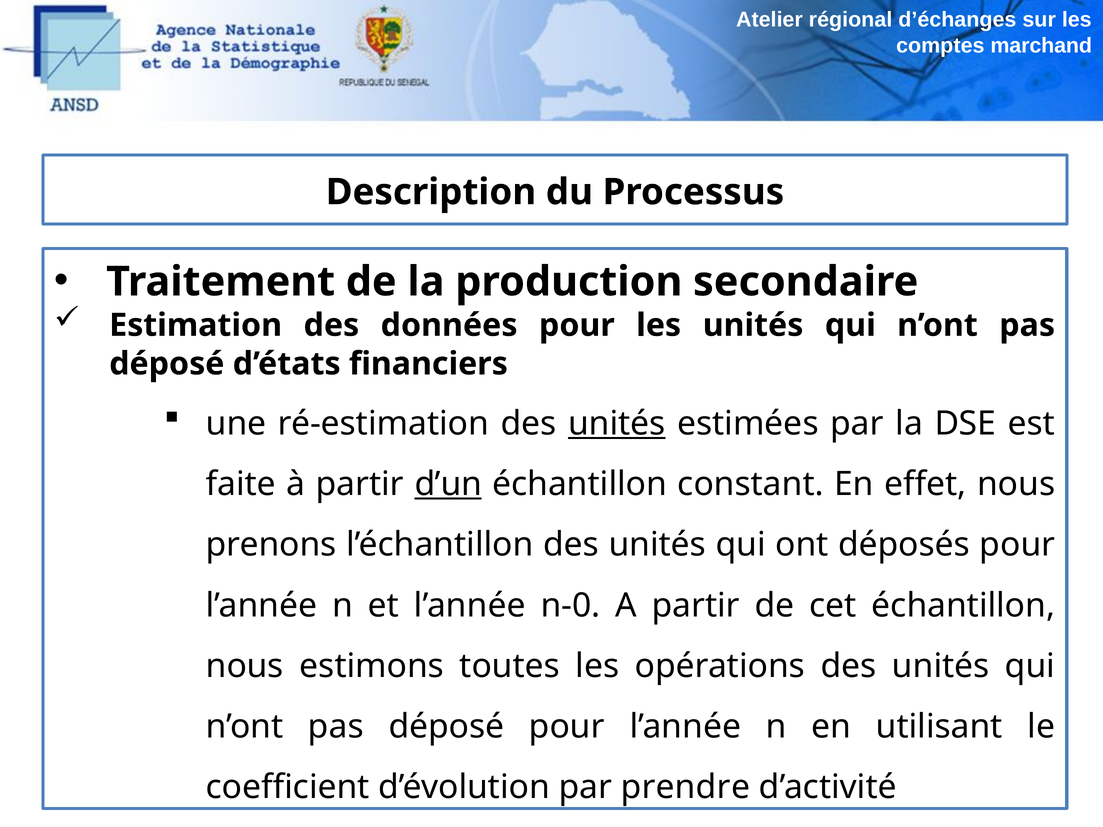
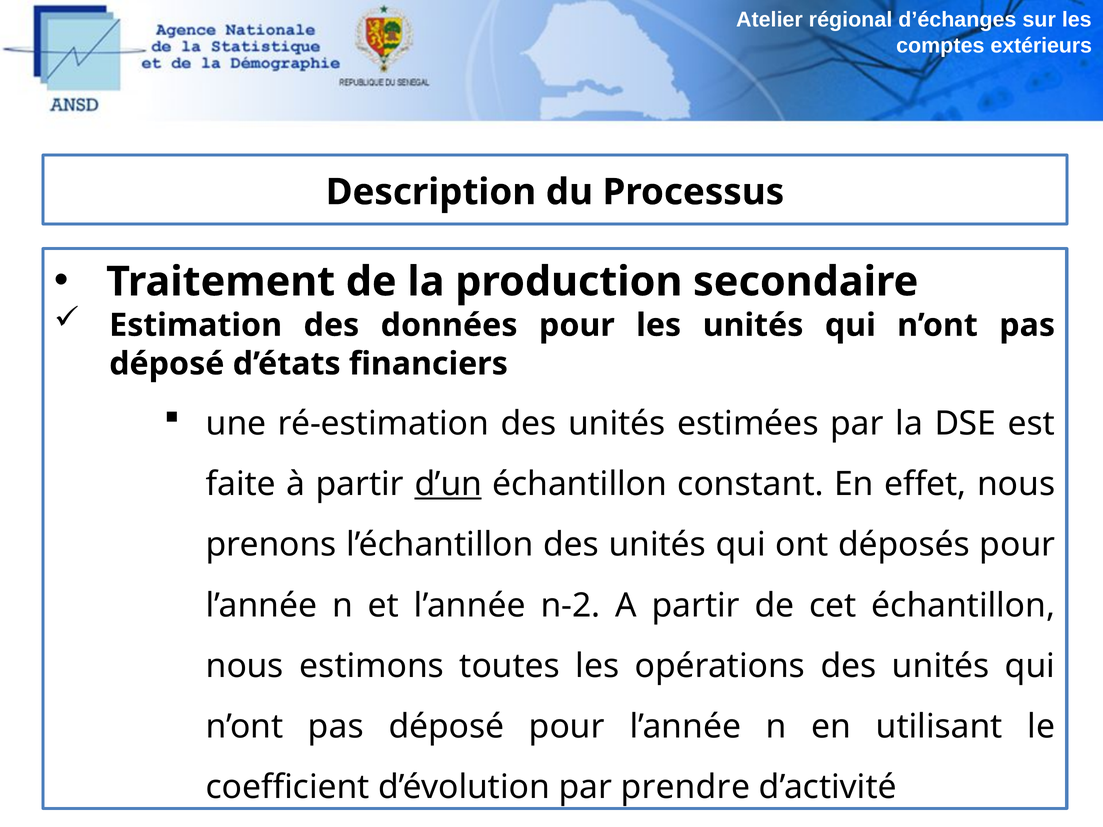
marchand: marchand -> extérieurs (1041, 46)
unités underline: present -> none (617, 424)
n-0: n-0 -> n-2 (570, 606)
